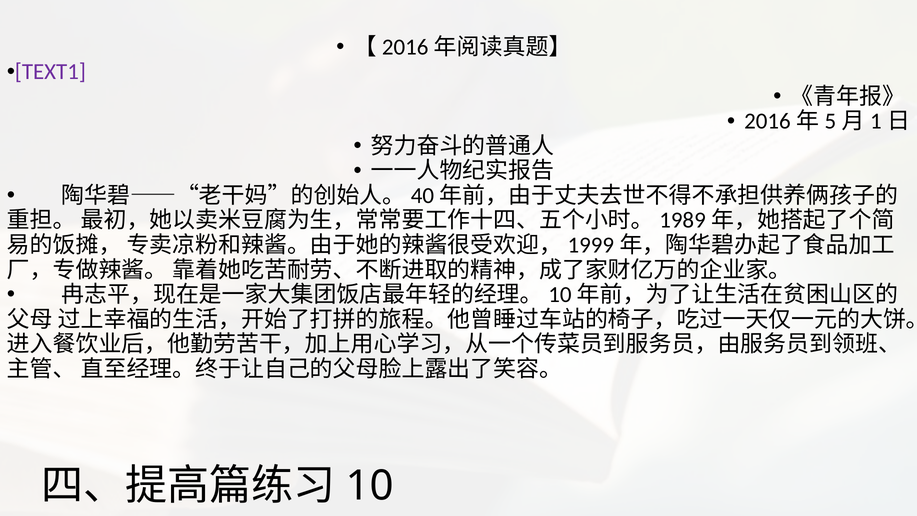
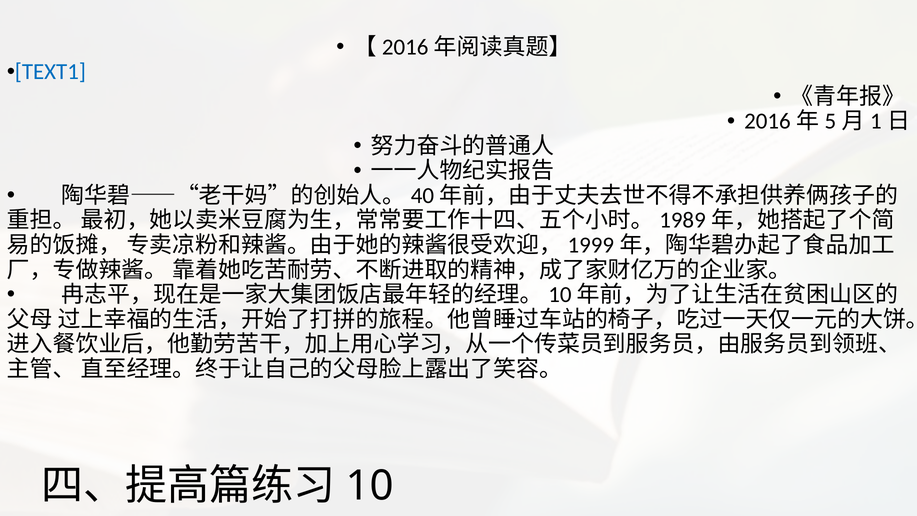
TEXT1 colour: purple -> blue (50, 72)
